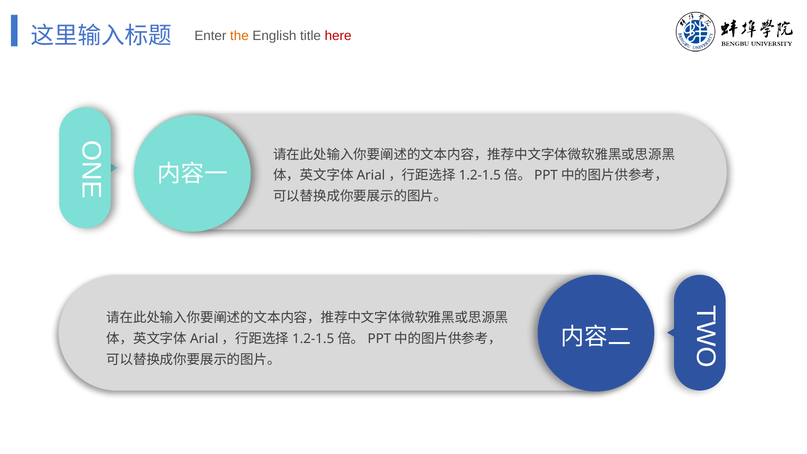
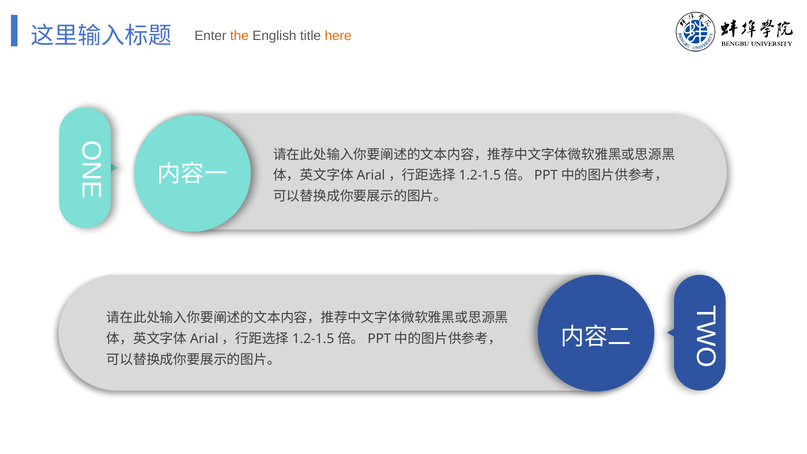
here colour: red -> orange (338, 36)
